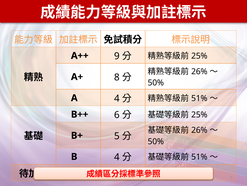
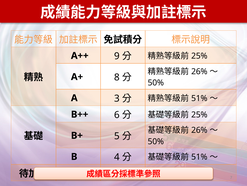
A 4: 4 -> 3 (117, 98)
